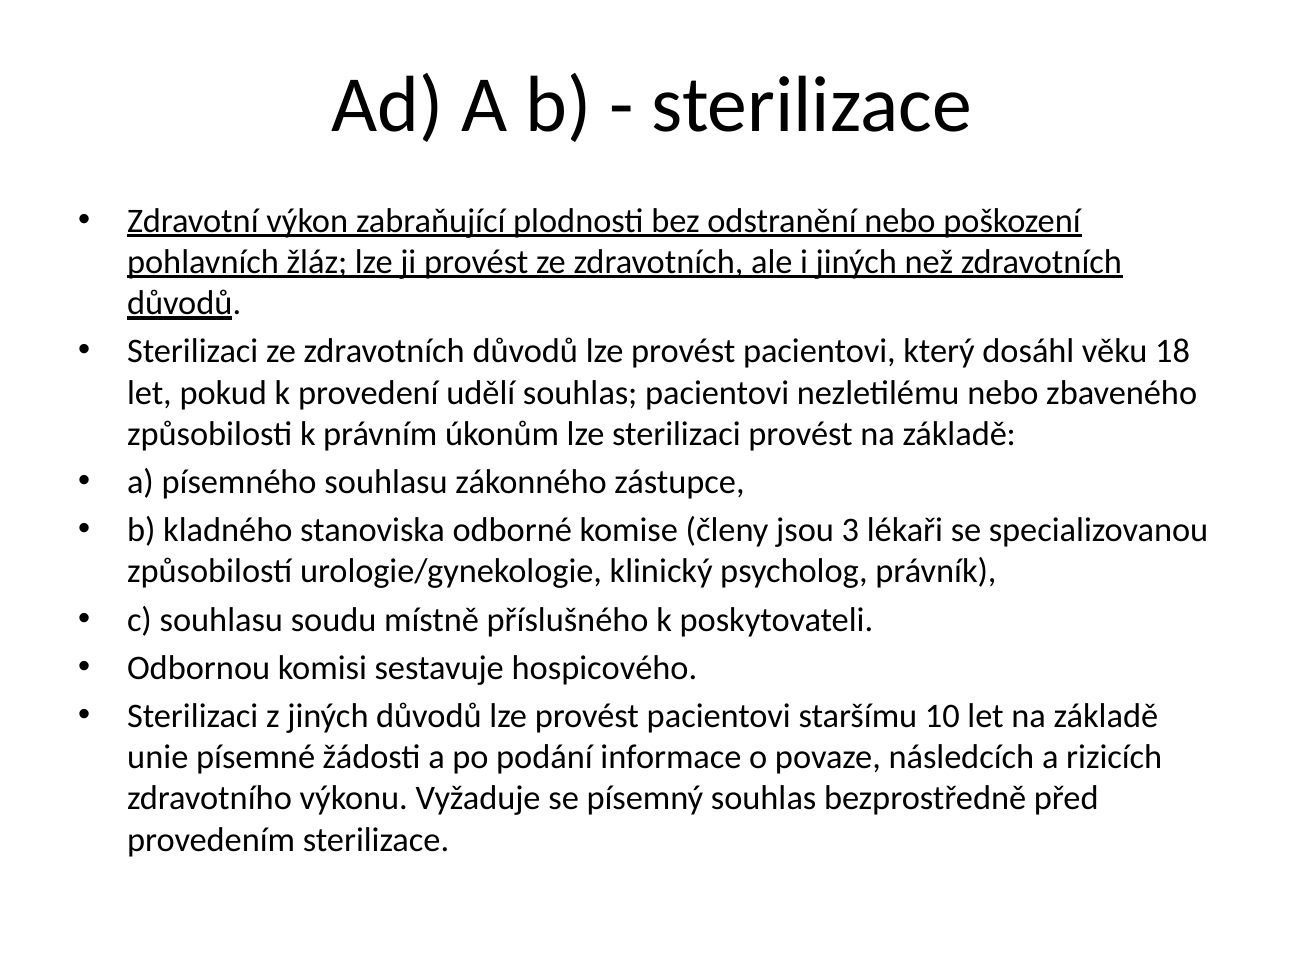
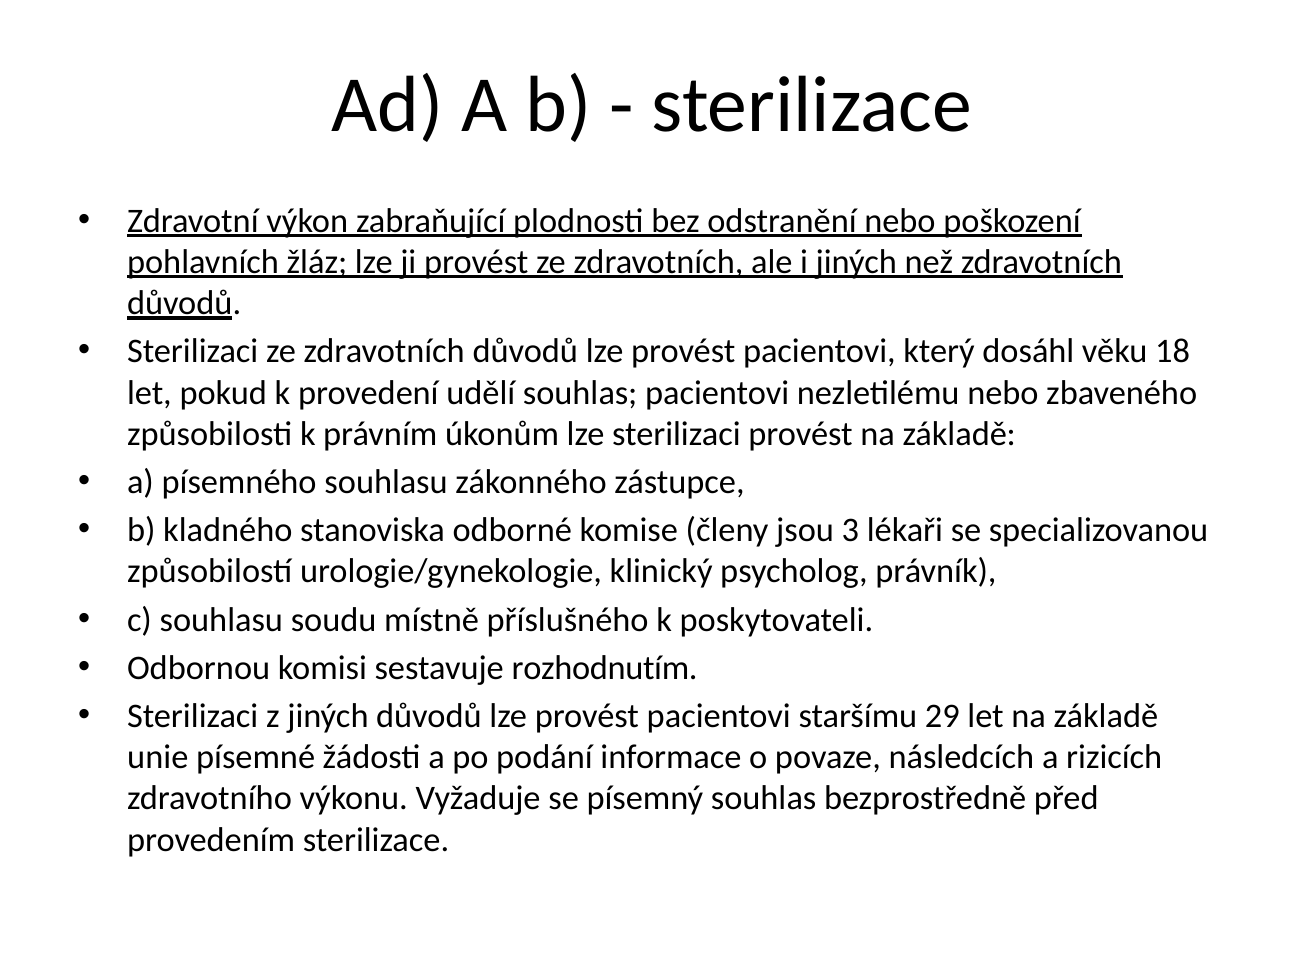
hospicového: hospicového -> rozhodnutím (605, 668)
10: 10 -> 29 (942, 716)
